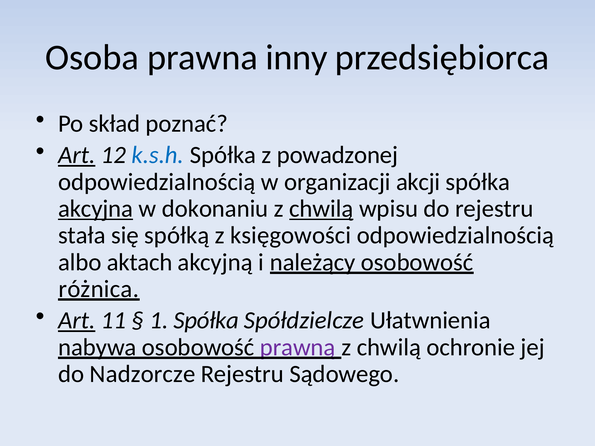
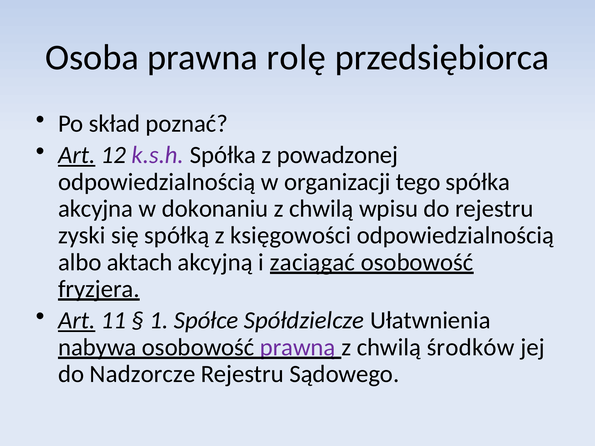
inny: inny -> rolę (296, 58)
k.s.h colour: blue -> purple (158, 155)
akcji: akcji -> tego (418, 182)
akcyjna underline: present -> none (96, 209)
chwilą underline: present -> none (321, 209)
stała: stała -> zyski (82, 236)
należący: należący -> zaciągać (313, 262)
różnica: różnica -> fryzjera (99, 289)
1 Spółka: Spółka -> Spółce (206, 321)
ochronie: ochronie -> środków (471, 347)
